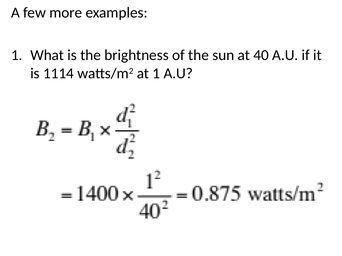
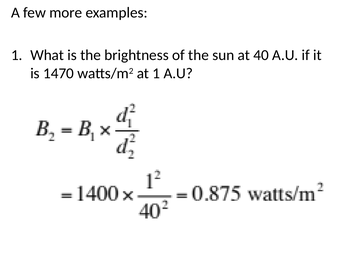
1114: 1114 -> 1470 (59, 73)
